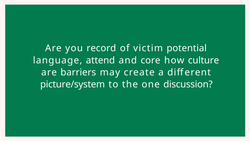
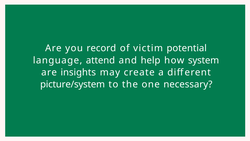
core: core -> help (151, 60)
culture: culture -> system (204, 60)
barriers: barriers -> insights (78, 72)
discussion: discussion -> necessary (188, 84)
